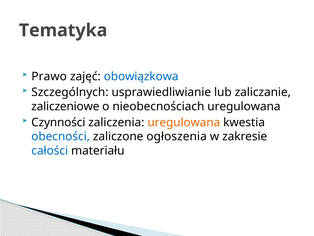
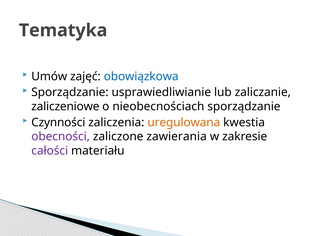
Prawo: Prawo -> Umów (49, 76)
Szczególnych: Szczególnych -> Sporządzanie (70, 92)
nieobecnościach uregulowana: uregulowana -> sporządzanie (244, 106)
obecności colour: blue -> purple (61, 136)
ogłoszenia: ogłoszenia -> zawierania (177, 136)
całości colour: blue -> purple (50, 150)
